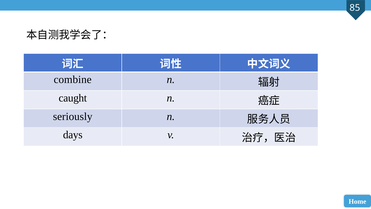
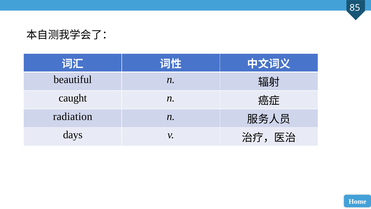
combine: combine -> beautiful (73, 79)
seriously: seriously -> radiation (73, 116)
